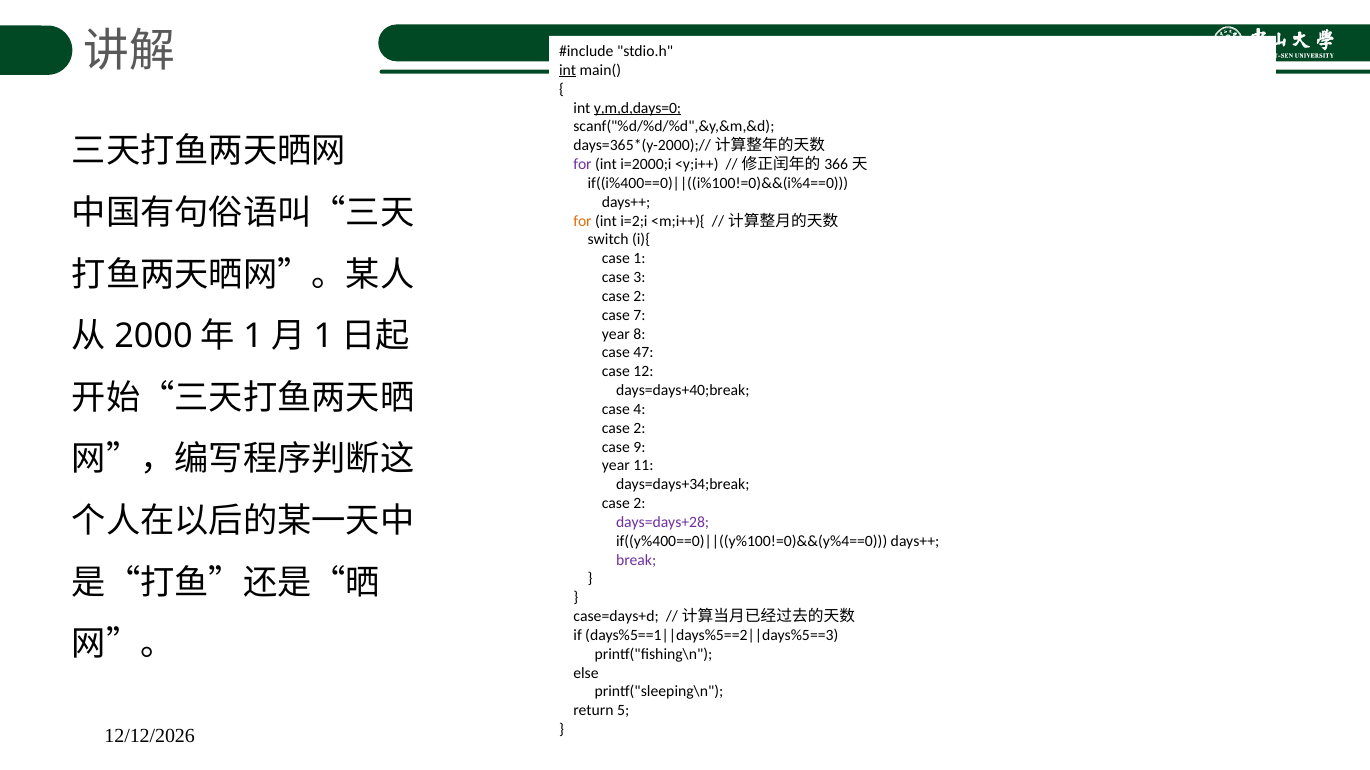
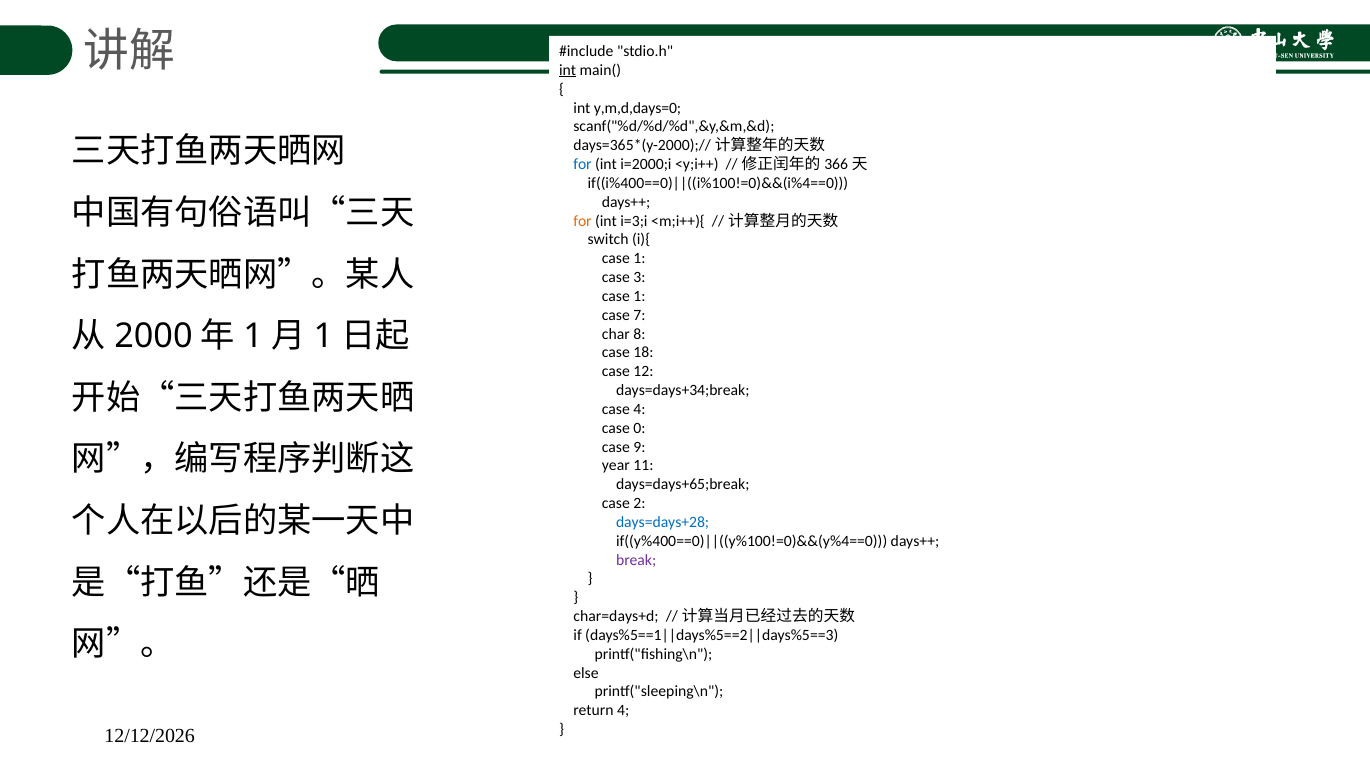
y,m,d,days=0 underline: present -> none (638, 108)
for colour: purple -> blue (583, 164)
i=2;i: i=2;i -> i=3;i (634, 221)
2: 2 -> 1 (639, 296)
year: year -> char (616, 334)
47: 47 -> 18 (643, 353)
days=days+40;break: days=days+40;break -> days=days+34;break (683, 391)
2: 2 -> 0 (639, 428)
days=days+34;break: days=days+34;break -> days=days+65;break (683, 485)
days=days+28 colour: purple -> blue (663, 523)
case=days+d: case=days+d -> char=days+d (616, 617)
return 5: 5 -> 4 (623, 711)
